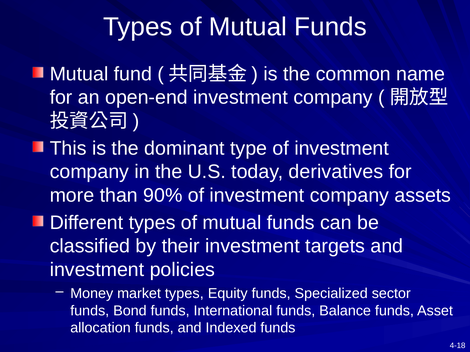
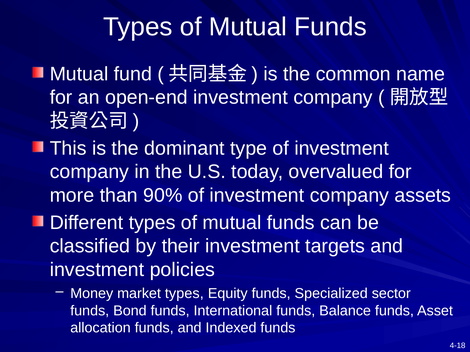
derivatives: derivatives -> overvalued (336, 172)
